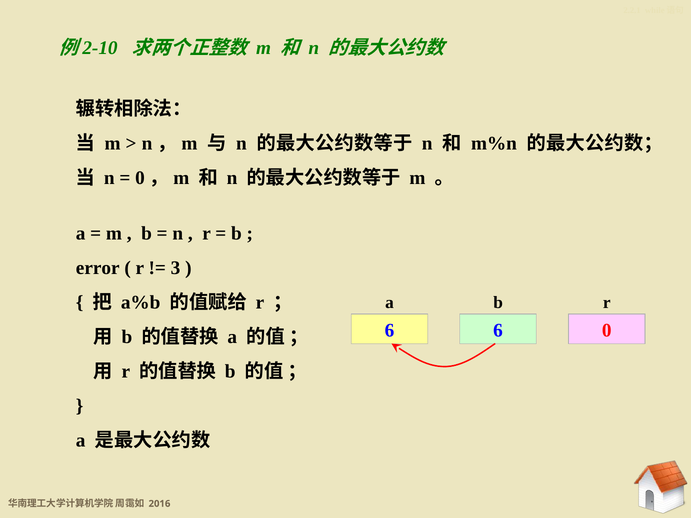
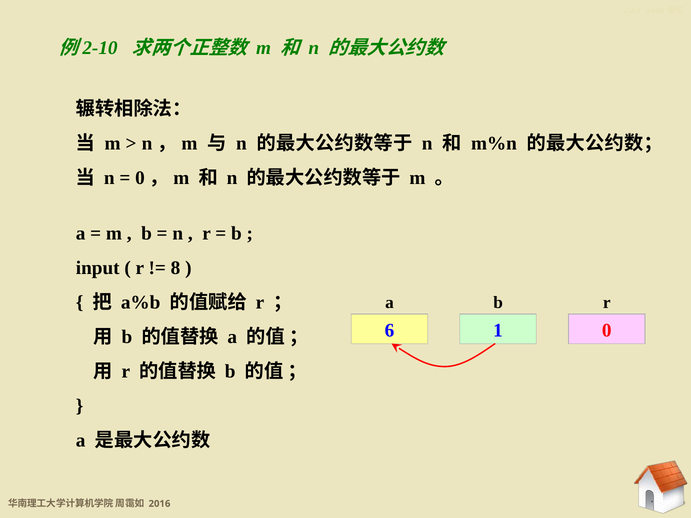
error: error -> input (98, 268)
3: 3 -> 8 (175, 268)
6 6: 6 -> 1 (498, 330)
